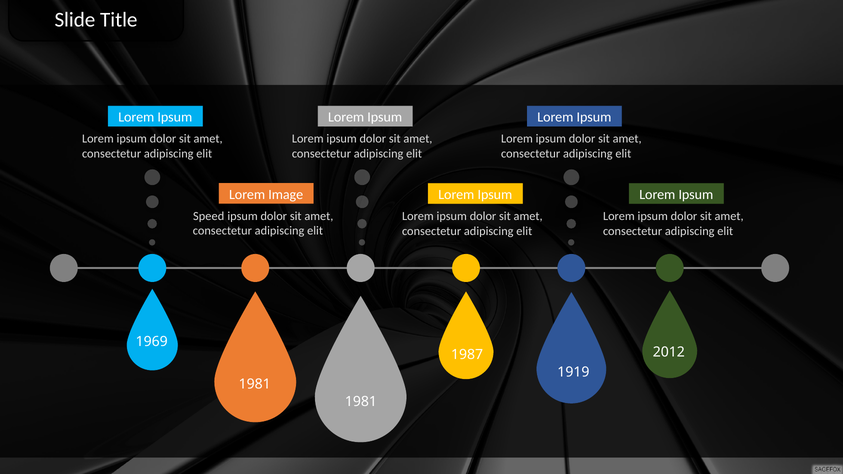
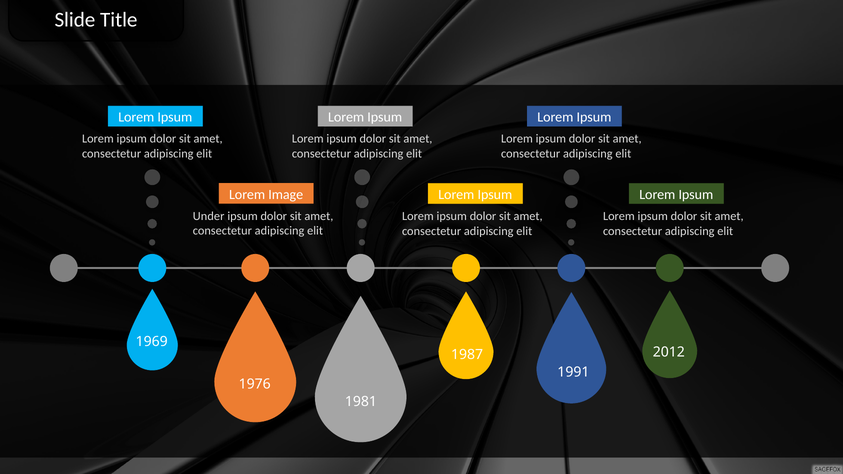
Speed: Speed -> Under (209, 216)
1919: 1919 -> 1991 (573, 372)
1981: 1981 -> 1976 (255, 384)
